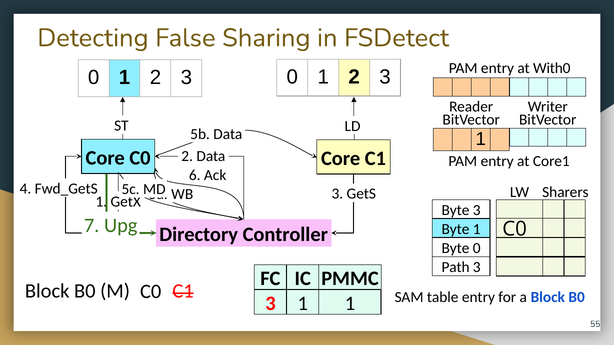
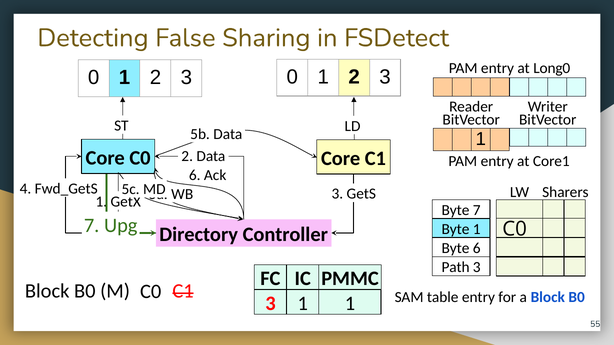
With0: With0 -> Long0 (552, 68)
Byte 3: 3 -> 7 (477, 210)
Byte 0: 0 -> 6 (477, 249)
